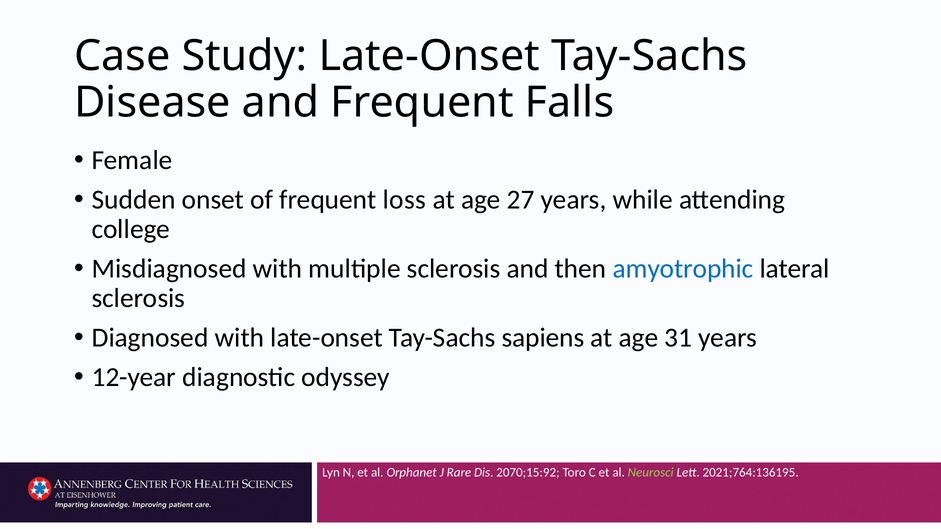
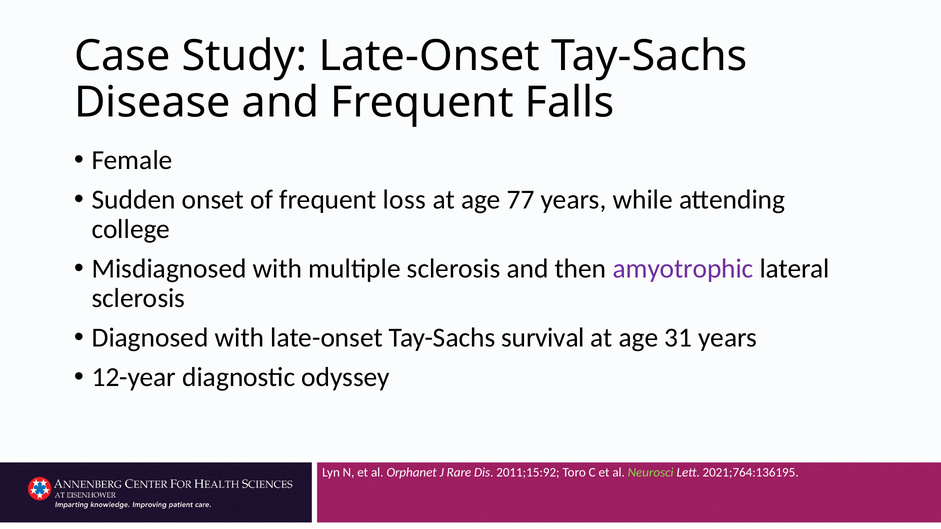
27: 27 -> 77 (521, 200)
amyotrophic colour: blue -> purple (683, 269)
sapiens: sapiens -> survival (543, 338)
2070;15:92: 2070;15:92 -> 2011;15:92 (528, 473)
